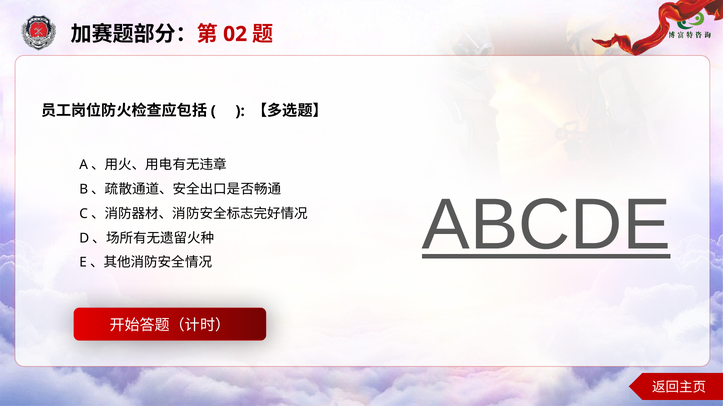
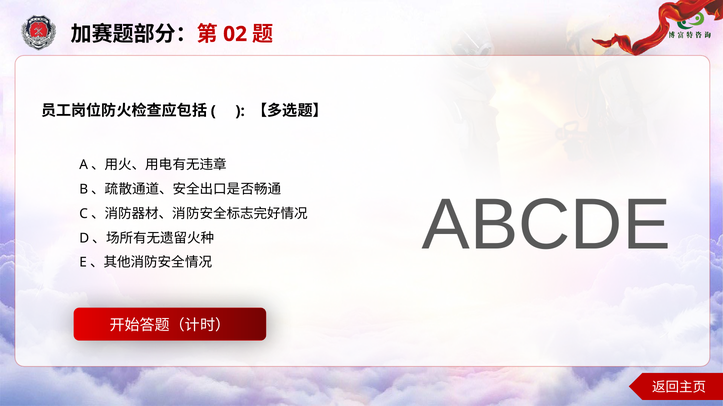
ABCDE underline: present -> none (546, 225)
